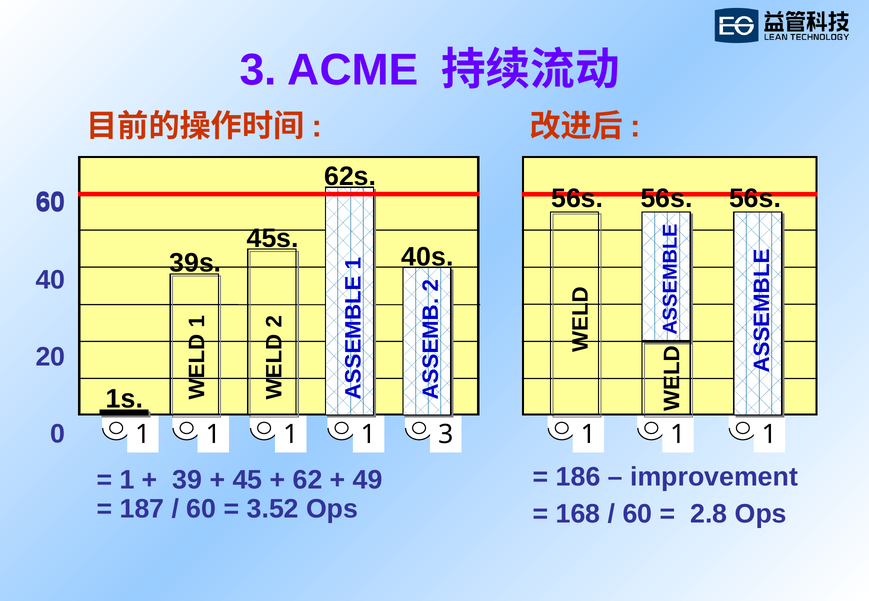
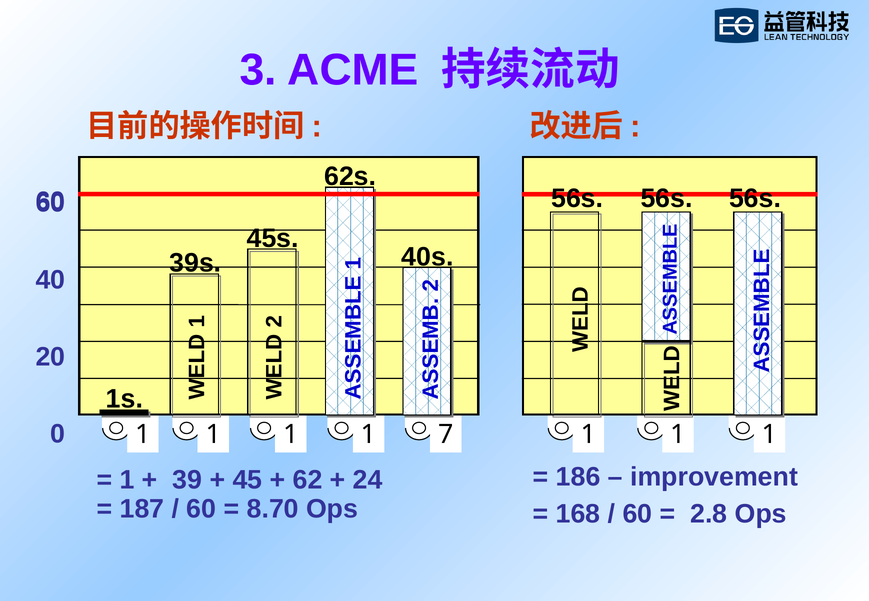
1 3: 3 -> 7 (446, 435)
49: 49 -> 24 (368, 481)
3.52: 3.52 -> 8.70 (273, 509)
